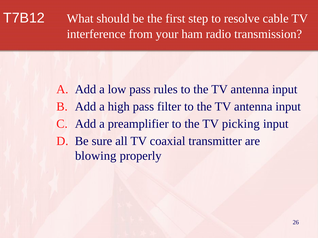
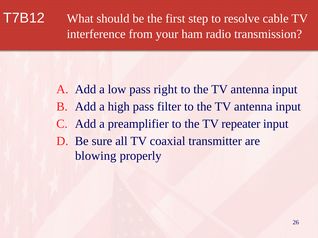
rules: rules -> right (166, 89)
picking: picking -> repeater (241, 124)
